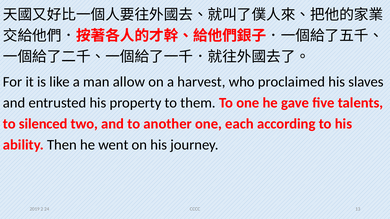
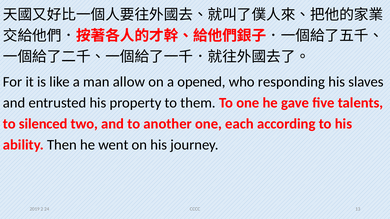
harvest: harvest -> opened (202, 82)
proclaimed: proclaimed -> responding (291, 82)
